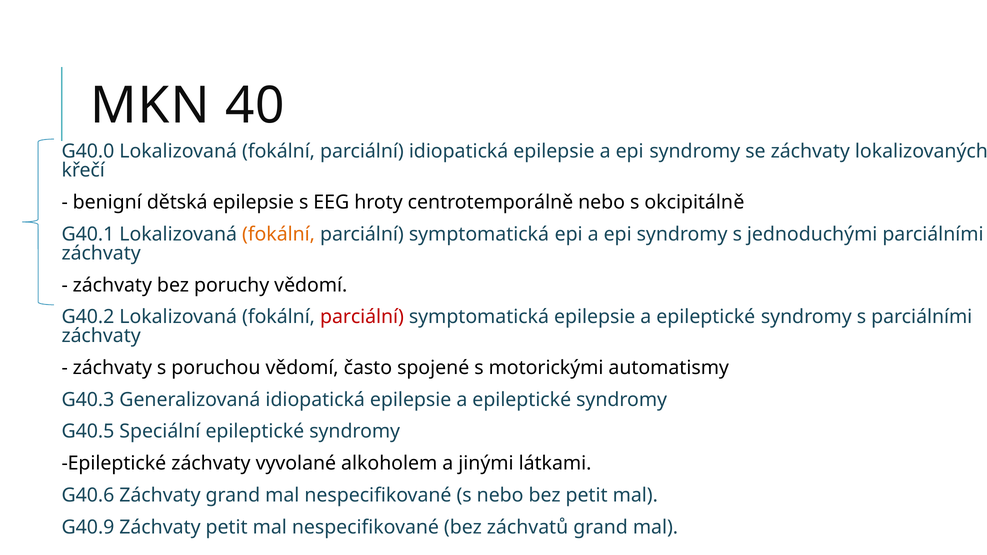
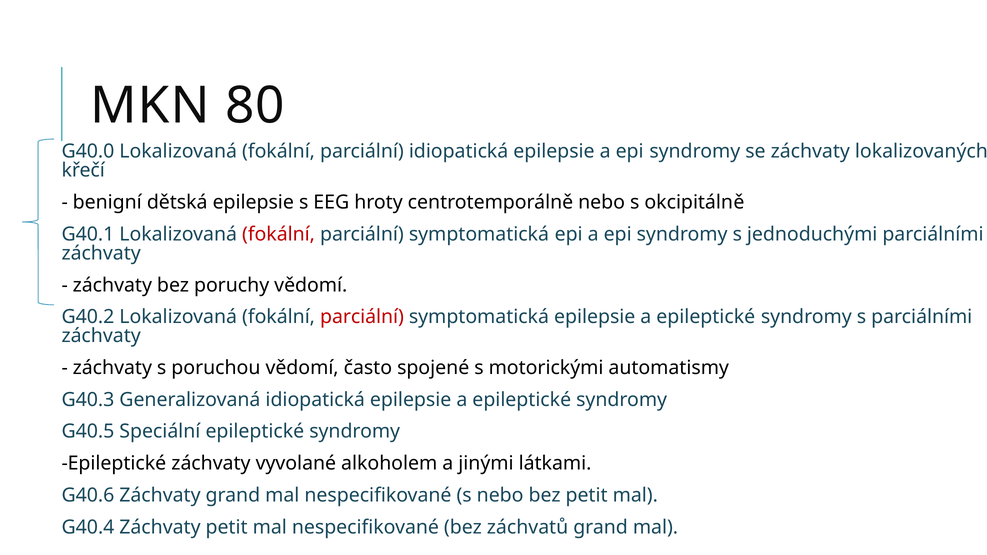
40: 40 -> 80 (255, 106)
fokální colour: orange -> red (279, 234)
G40.9: G40.9 -> G40.4 (88, 527)
